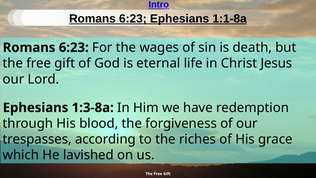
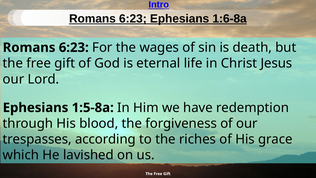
1:1-8a: 1:1-8a -> 1:6-8a (230, 19)
1:3-8a: 1:3-8a -> 1:5-8a (93, 108)
